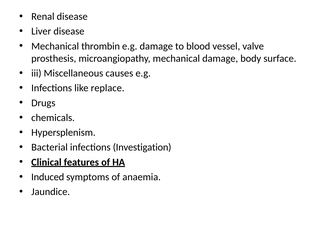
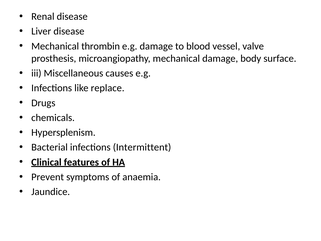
Investigation: Investigation -> Intermittent (142, 147)
Induced: Induced -> Prevent (48, 177)
